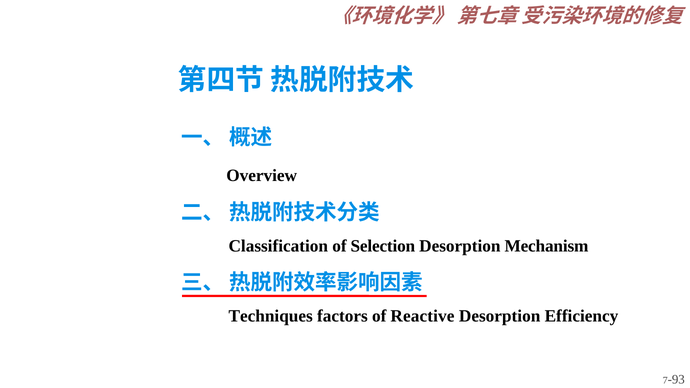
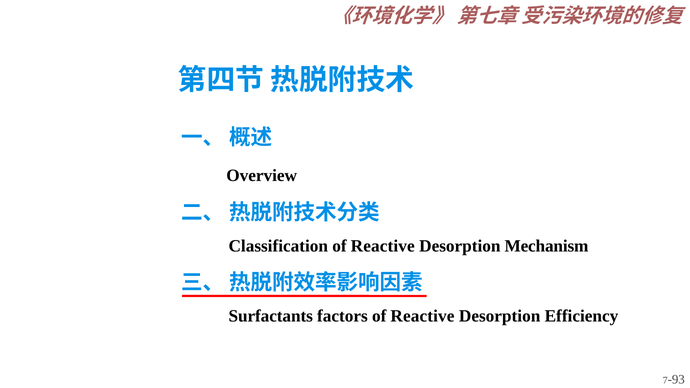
Classification of Selection: Selection -> Reactive (383, 246)
Techniques: Techniques -> Surfactants (271, 316)
